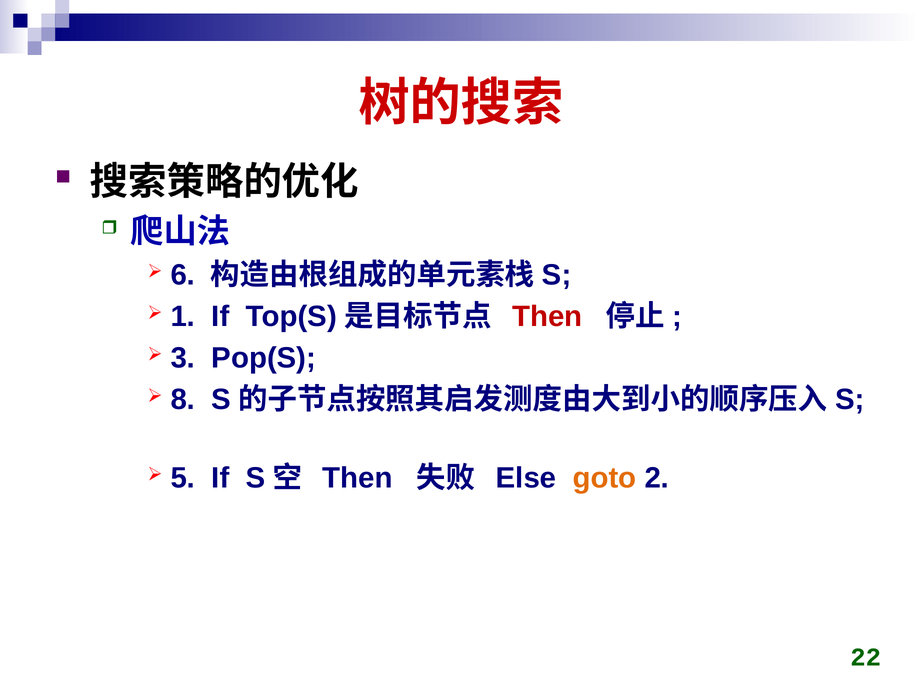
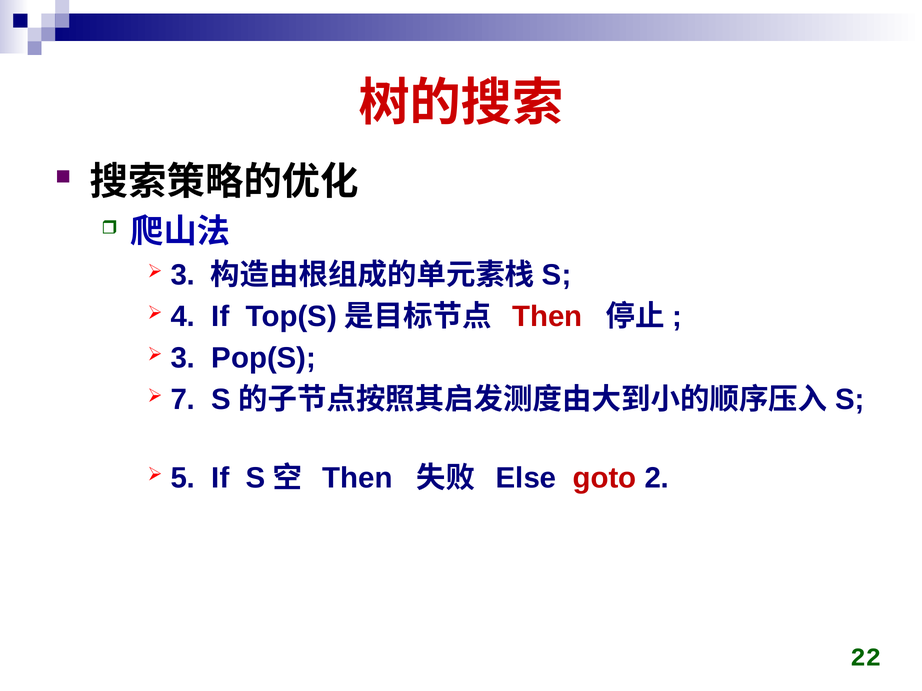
6: 6 -> 3 (183, 275)
1: 1 -> 4 (183, 317)
8: 8 -> 7 (183, 400)
goto colour: orange -> red (605, 479)
